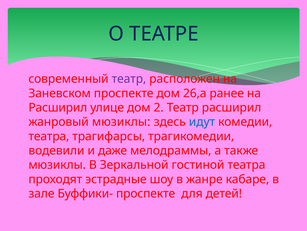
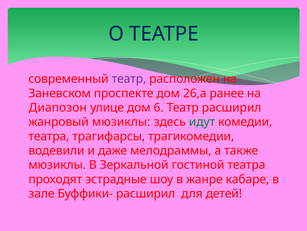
Расширил: Расширил -> Диапозон (58, 107)
2: 2 -> 6 (159, 107)
идут colour: blue -> green (202, 122)
Буффики- проспекте: проспекте -> расширил (146, 193)
